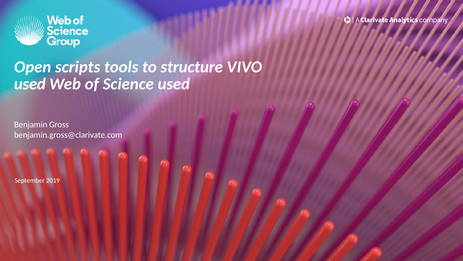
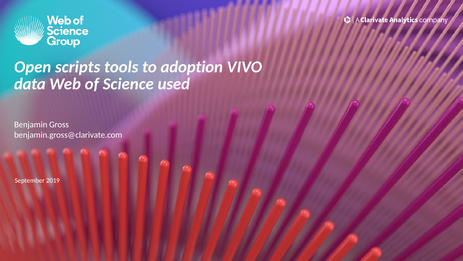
structure: structure -> adoption (192, 67)
used: used -> data (30, 84)
